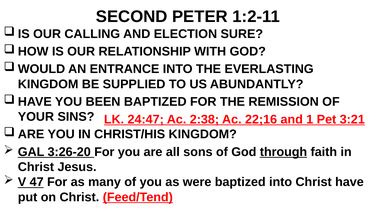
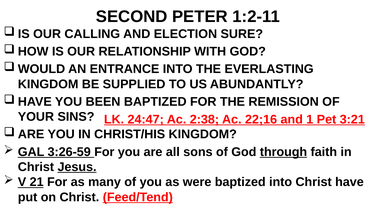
3:26-20: 3:26-20 -> 3:26-59 (69, 152)
Jesus underline: none -> present (77, 167)
47: 47 -> 21 (37, 182)
